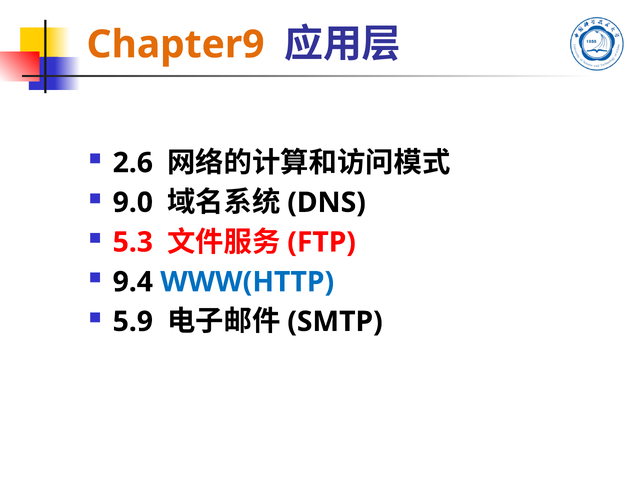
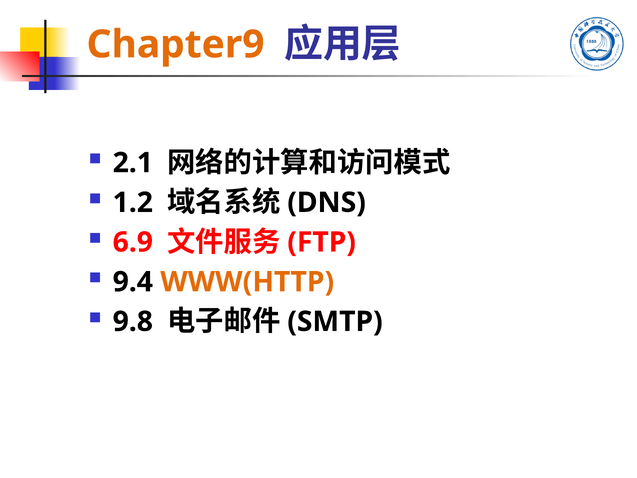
2.6: 2.6 -> 2.1 (133, 163)
9.0: 9.0 -> 1.2 (133, 202)
5.3: 5.3 -> 6.9 (133, 242)
WWW(HTTP colour: blue -> orange (247, 282)
5.9: 5.9 -> 9.8 (133, 321)
